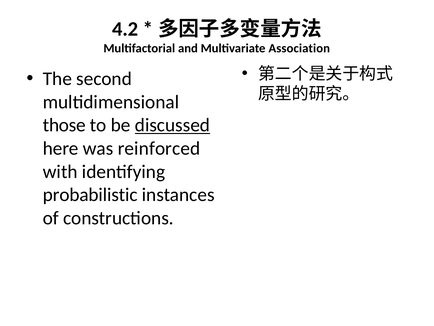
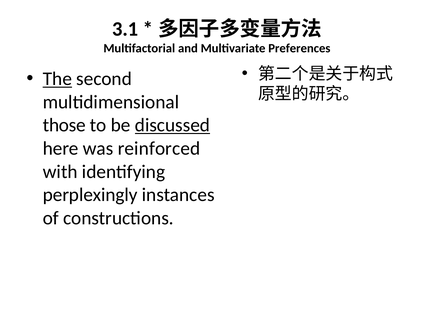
4.2: 4.2 -> 3.1 (125, 29)
Association: Association -> Preferences (299, 48)
The underline: none -> present (57, 79)
probabilistic: probabilistic -> perplexingly (90, 195)
